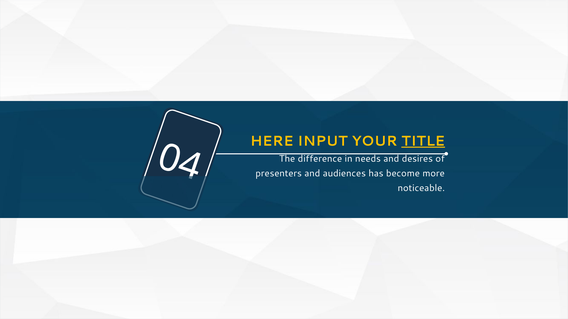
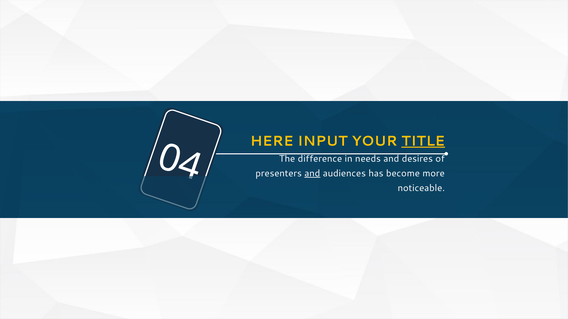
and underline: none -> present (312, 174)
